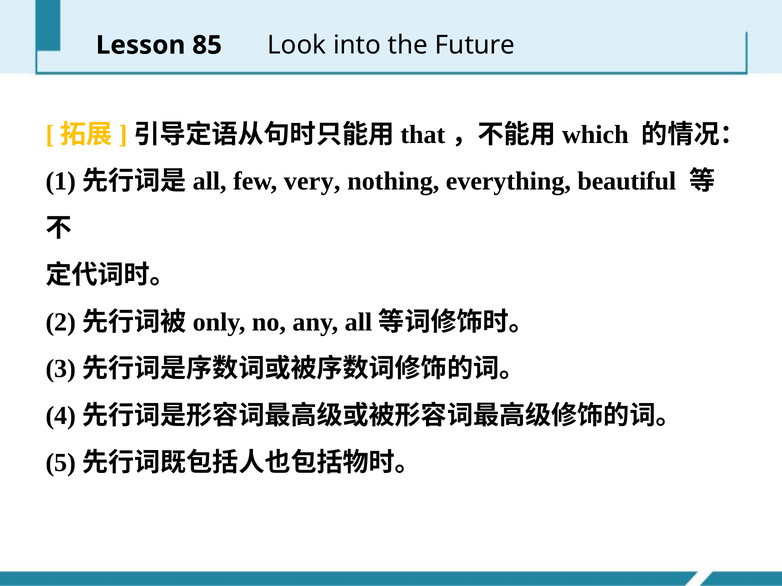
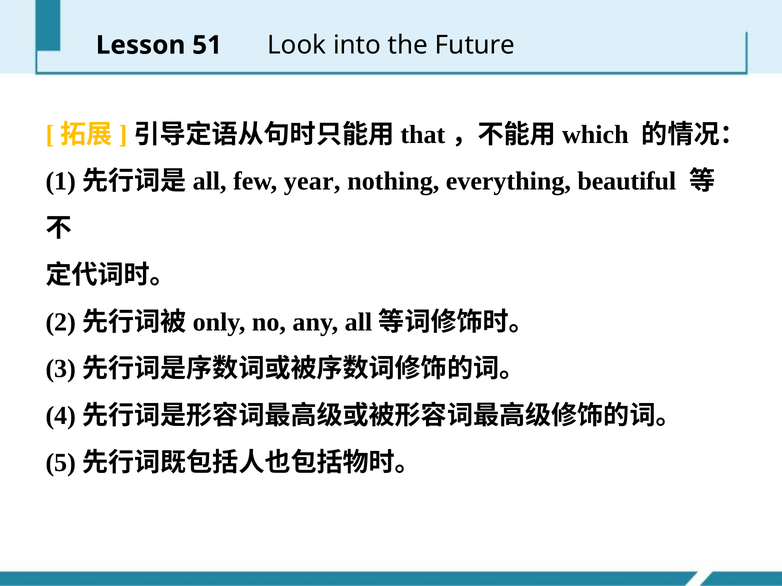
85: 85 -> 51 (207, 45)
very: very -> year (312, 181)
